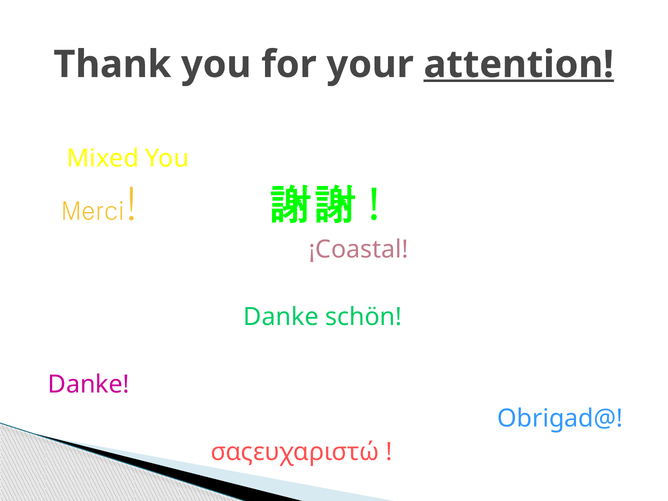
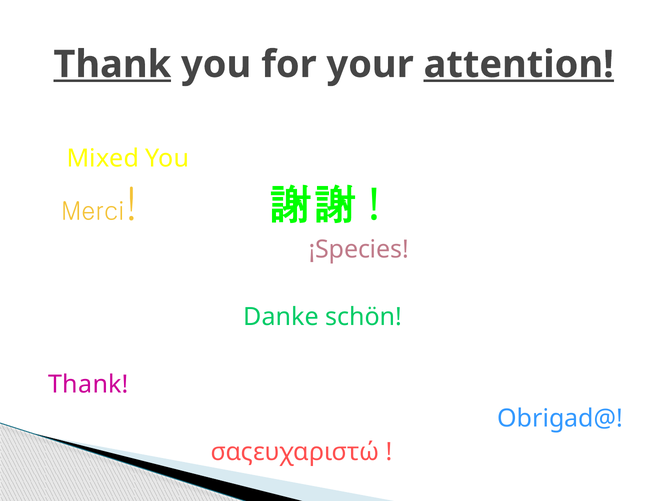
Thank underline: none -> present (112, 64)
¡Coastal: ¡Coastal -> ¡Species (359, 249)
Danke: Danke -> Thank (88, 385)
